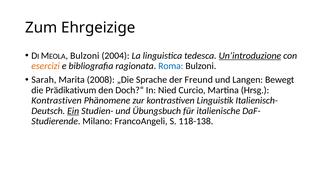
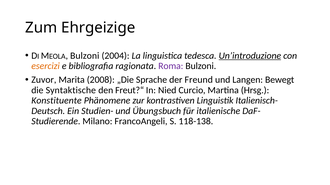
Roma colour: blue -> purple (171, 66)
Sarah: Sarah -> Zuvor (44, 80)
Prädikativum: Prädikativum -> Syntaktische (71, 90)
Doch?“: Doch?“ -> Freut?“ (130, 90)
Kontrastiven: Kontrastiven -> Konstituente (56, 101)
Ein underline: present -> none (73, 111)
